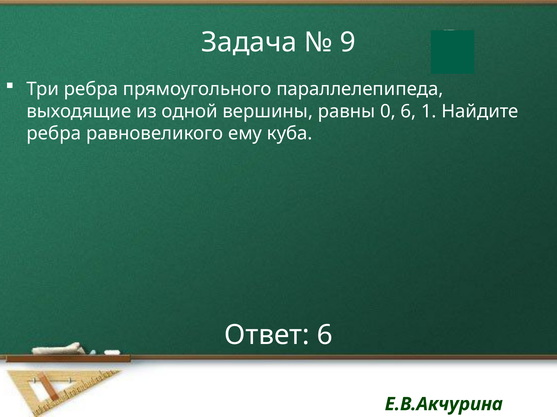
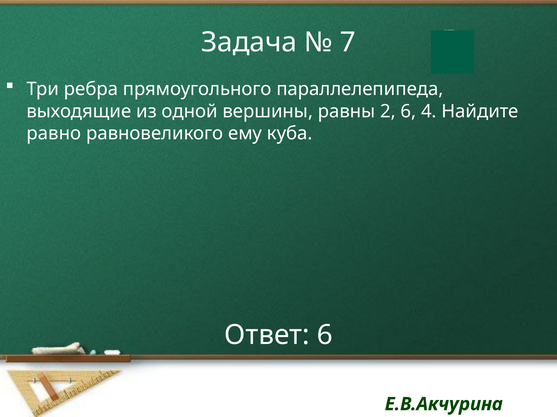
9: 9 -> 7 (348, 42)
0: 0 -> 2 (388, 111)
1: 1 -> 4 (429, 111)
ребра: ребра -> равно (54, 134)
